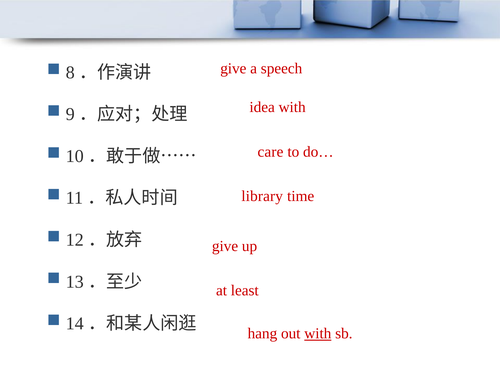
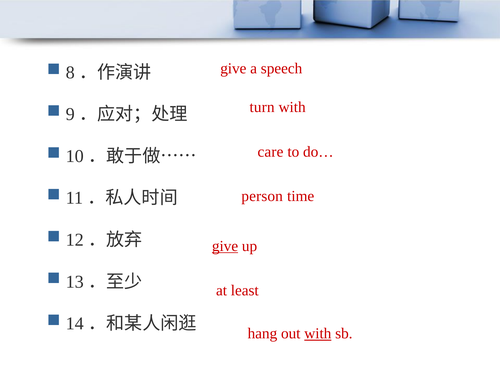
idea: idea -> turn (262, 107)
library: library -> person (262, 196)
give underline: none -> present (225, 246)
